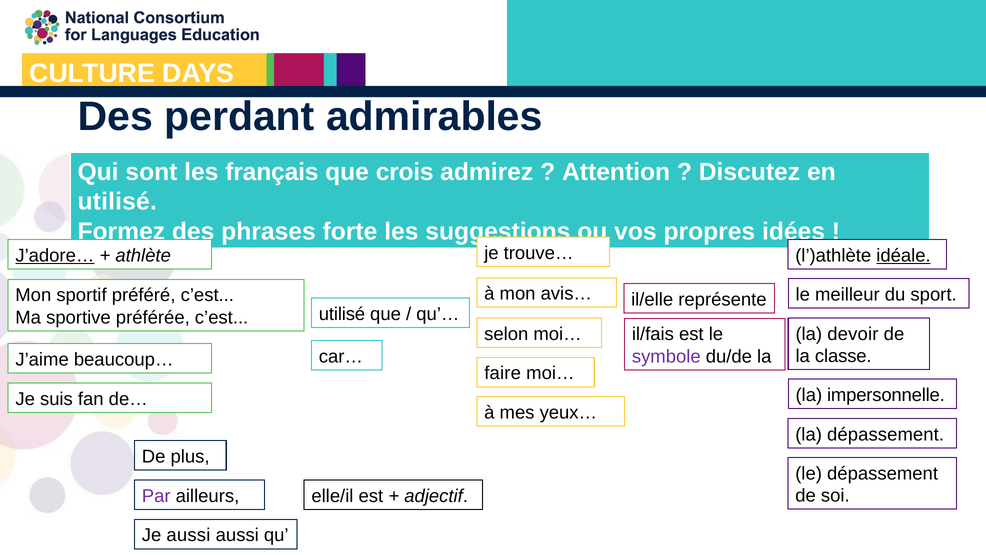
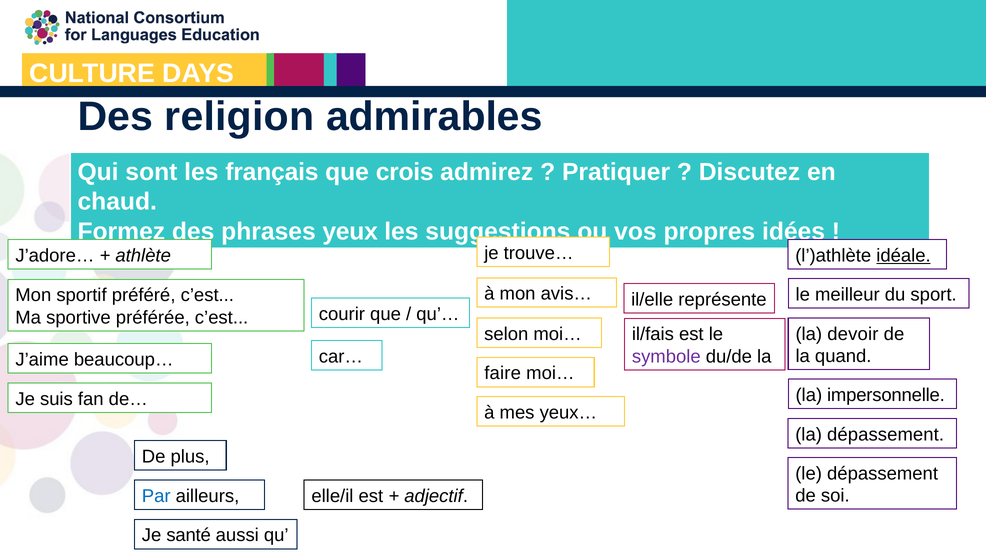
perdant: perdant -> religion (239, 117)
Attention: Attention -> Pratiquer (616, 172)
utilisé: utilisé -> chaud (117, 202)
forte: forte -> yeux (350, 231)
J’adore… underline: present -> none (55, 255)
utilisé: utilisé -> courir (342, 314)
classe: classe -> quand (843, 356)
Par colour: purple -> blue (156, 496)
Je aussi: aussi -> santé (189, 535)
